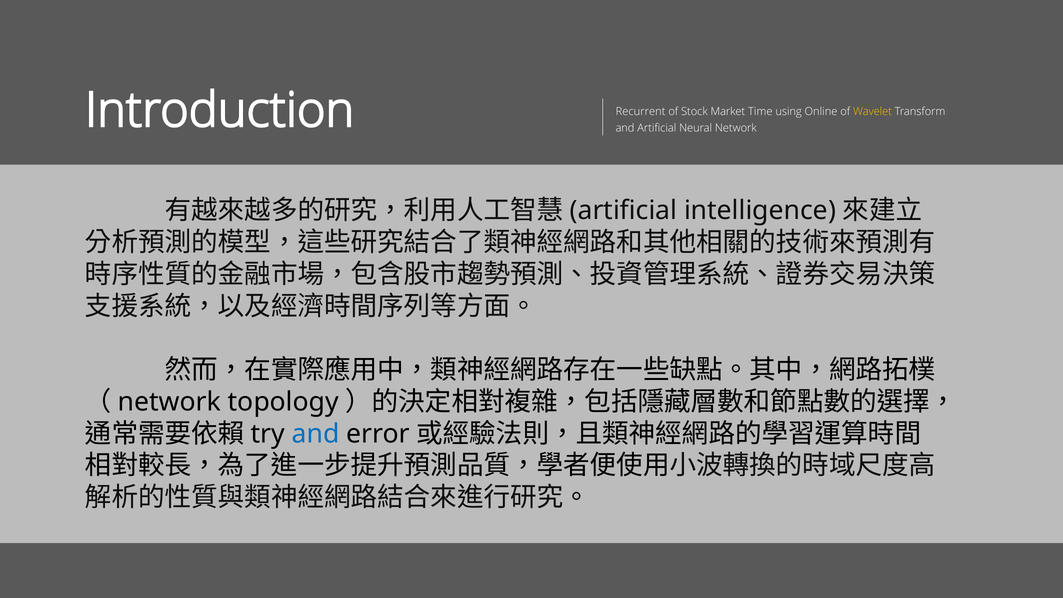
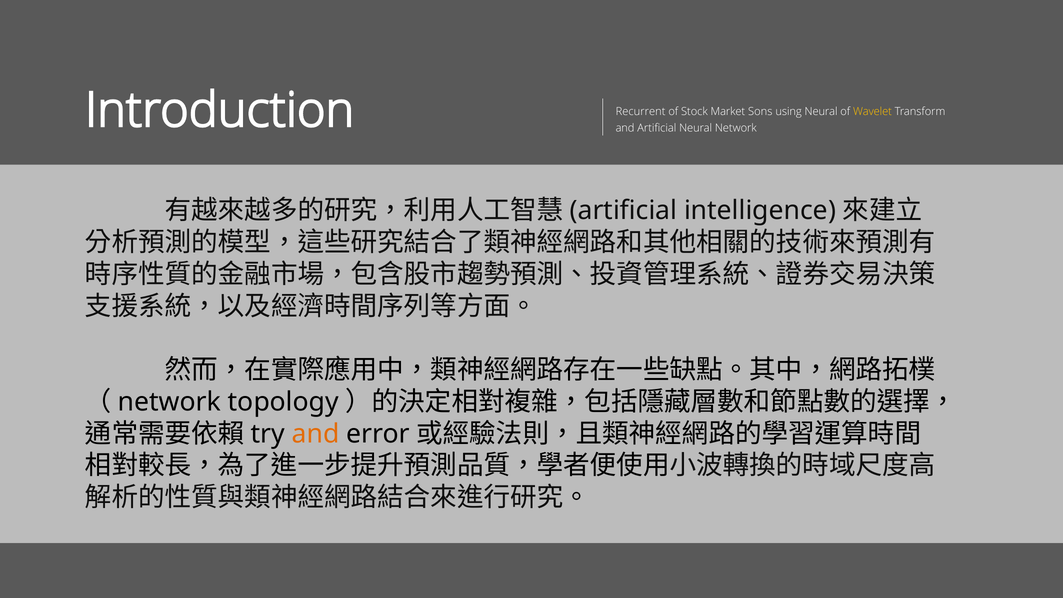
Time: Time -> Sons (760, 112)
using Online: Online -> Neural (821, 112)
and colour: blue -> orange (316, 434)
